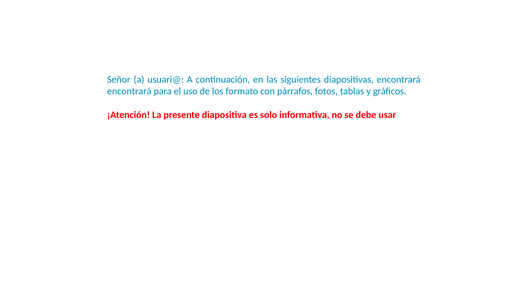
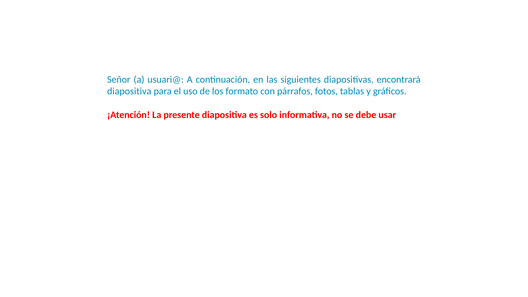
encontrará: encontrará -> diapositiva (129, 91)
